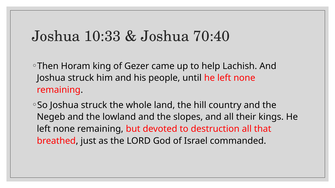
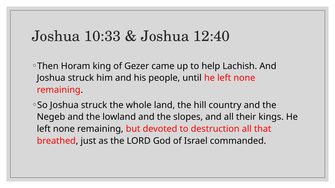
70:40: 70:40 -> 12:40 (212, 36)
